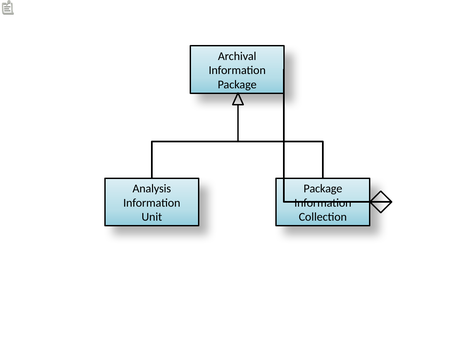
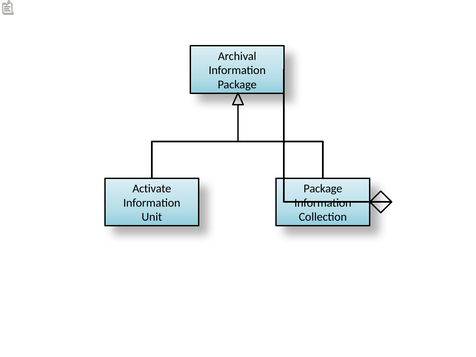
Analysis: Analysis -> Activate (152, 188)
